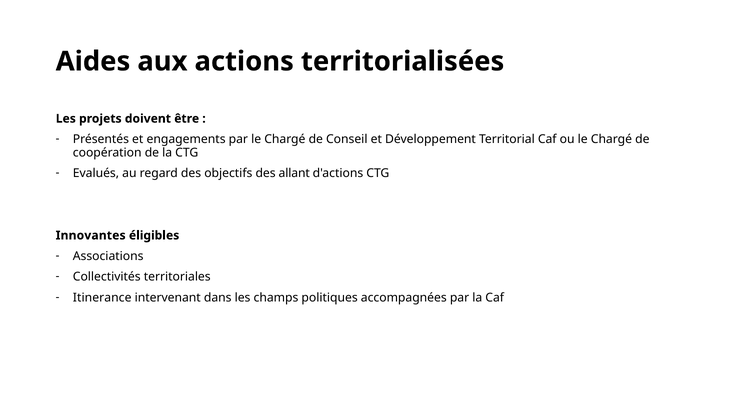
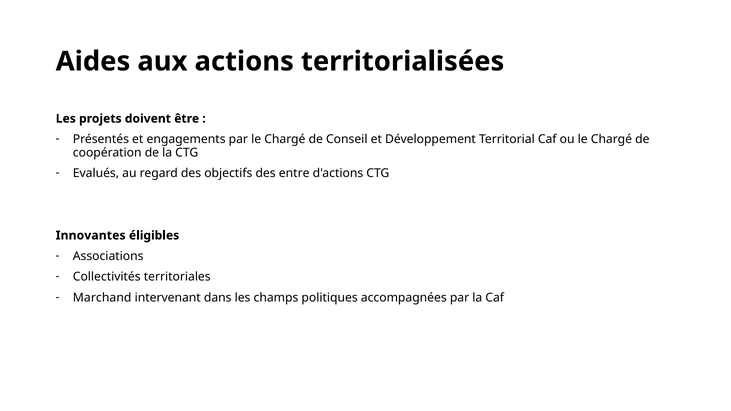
allant: allant -> entre (294, 173)
Itinerance: Itinerance -> Marchand (102, 298)
